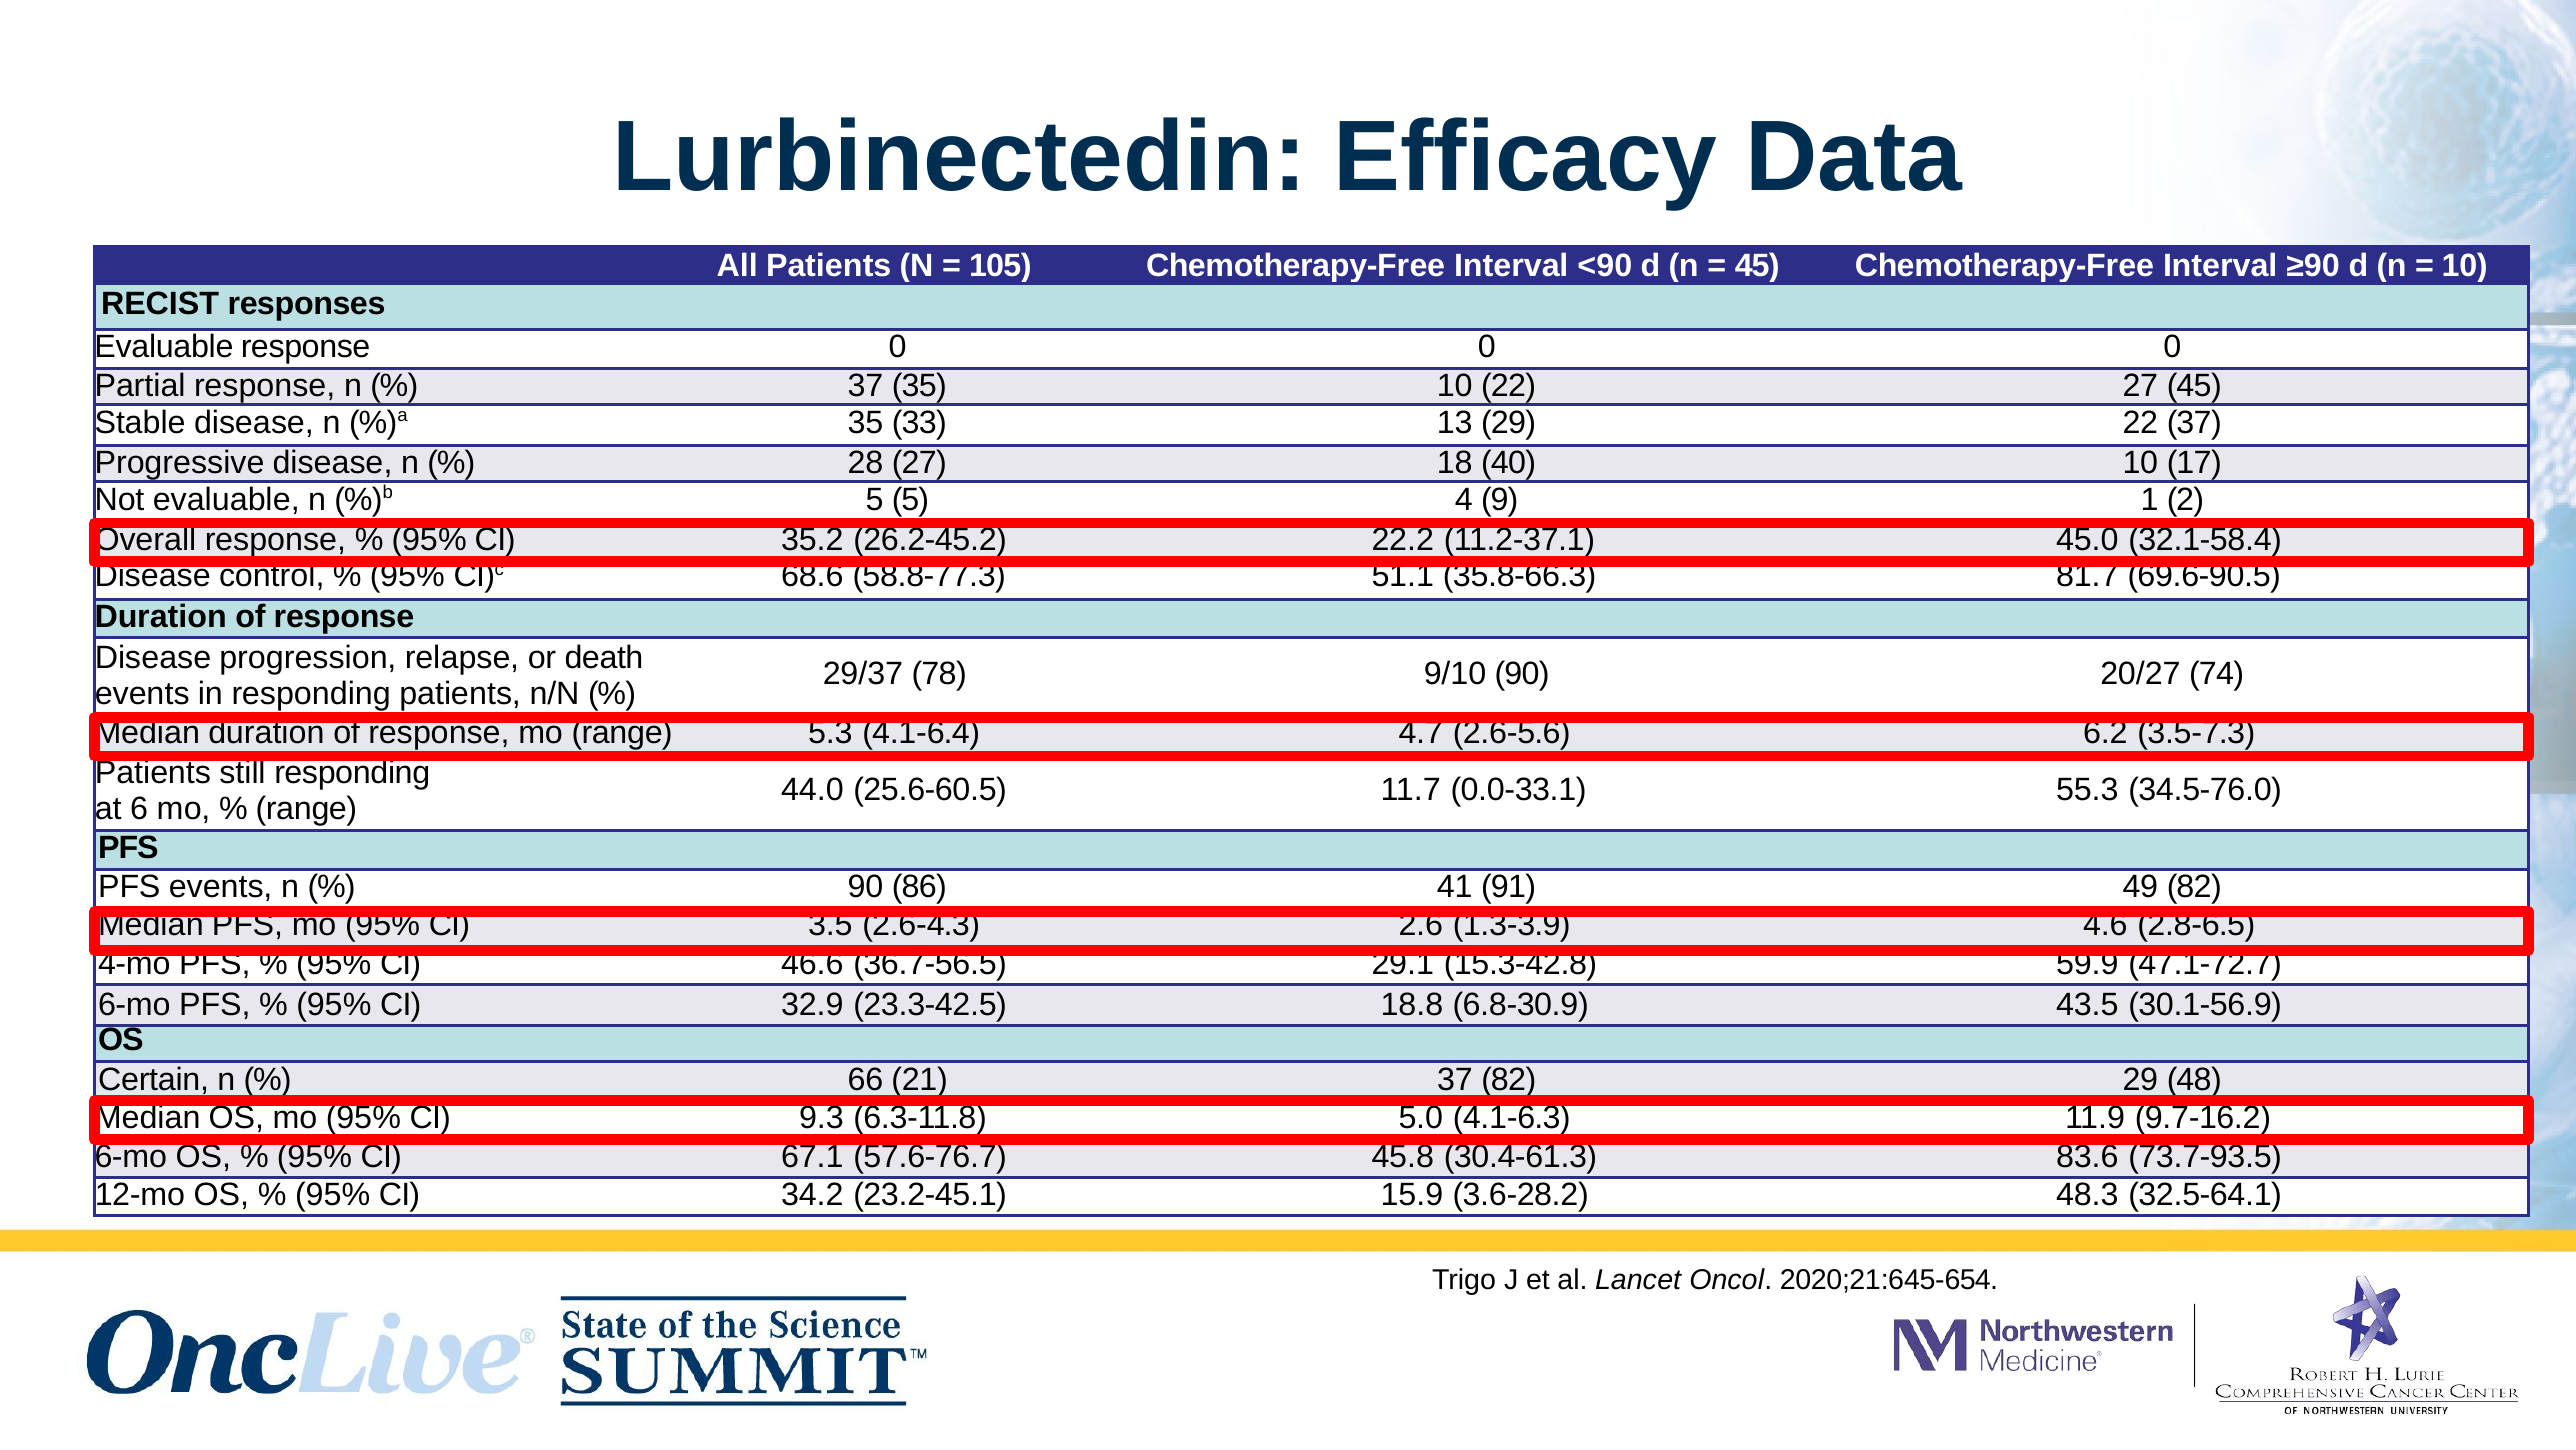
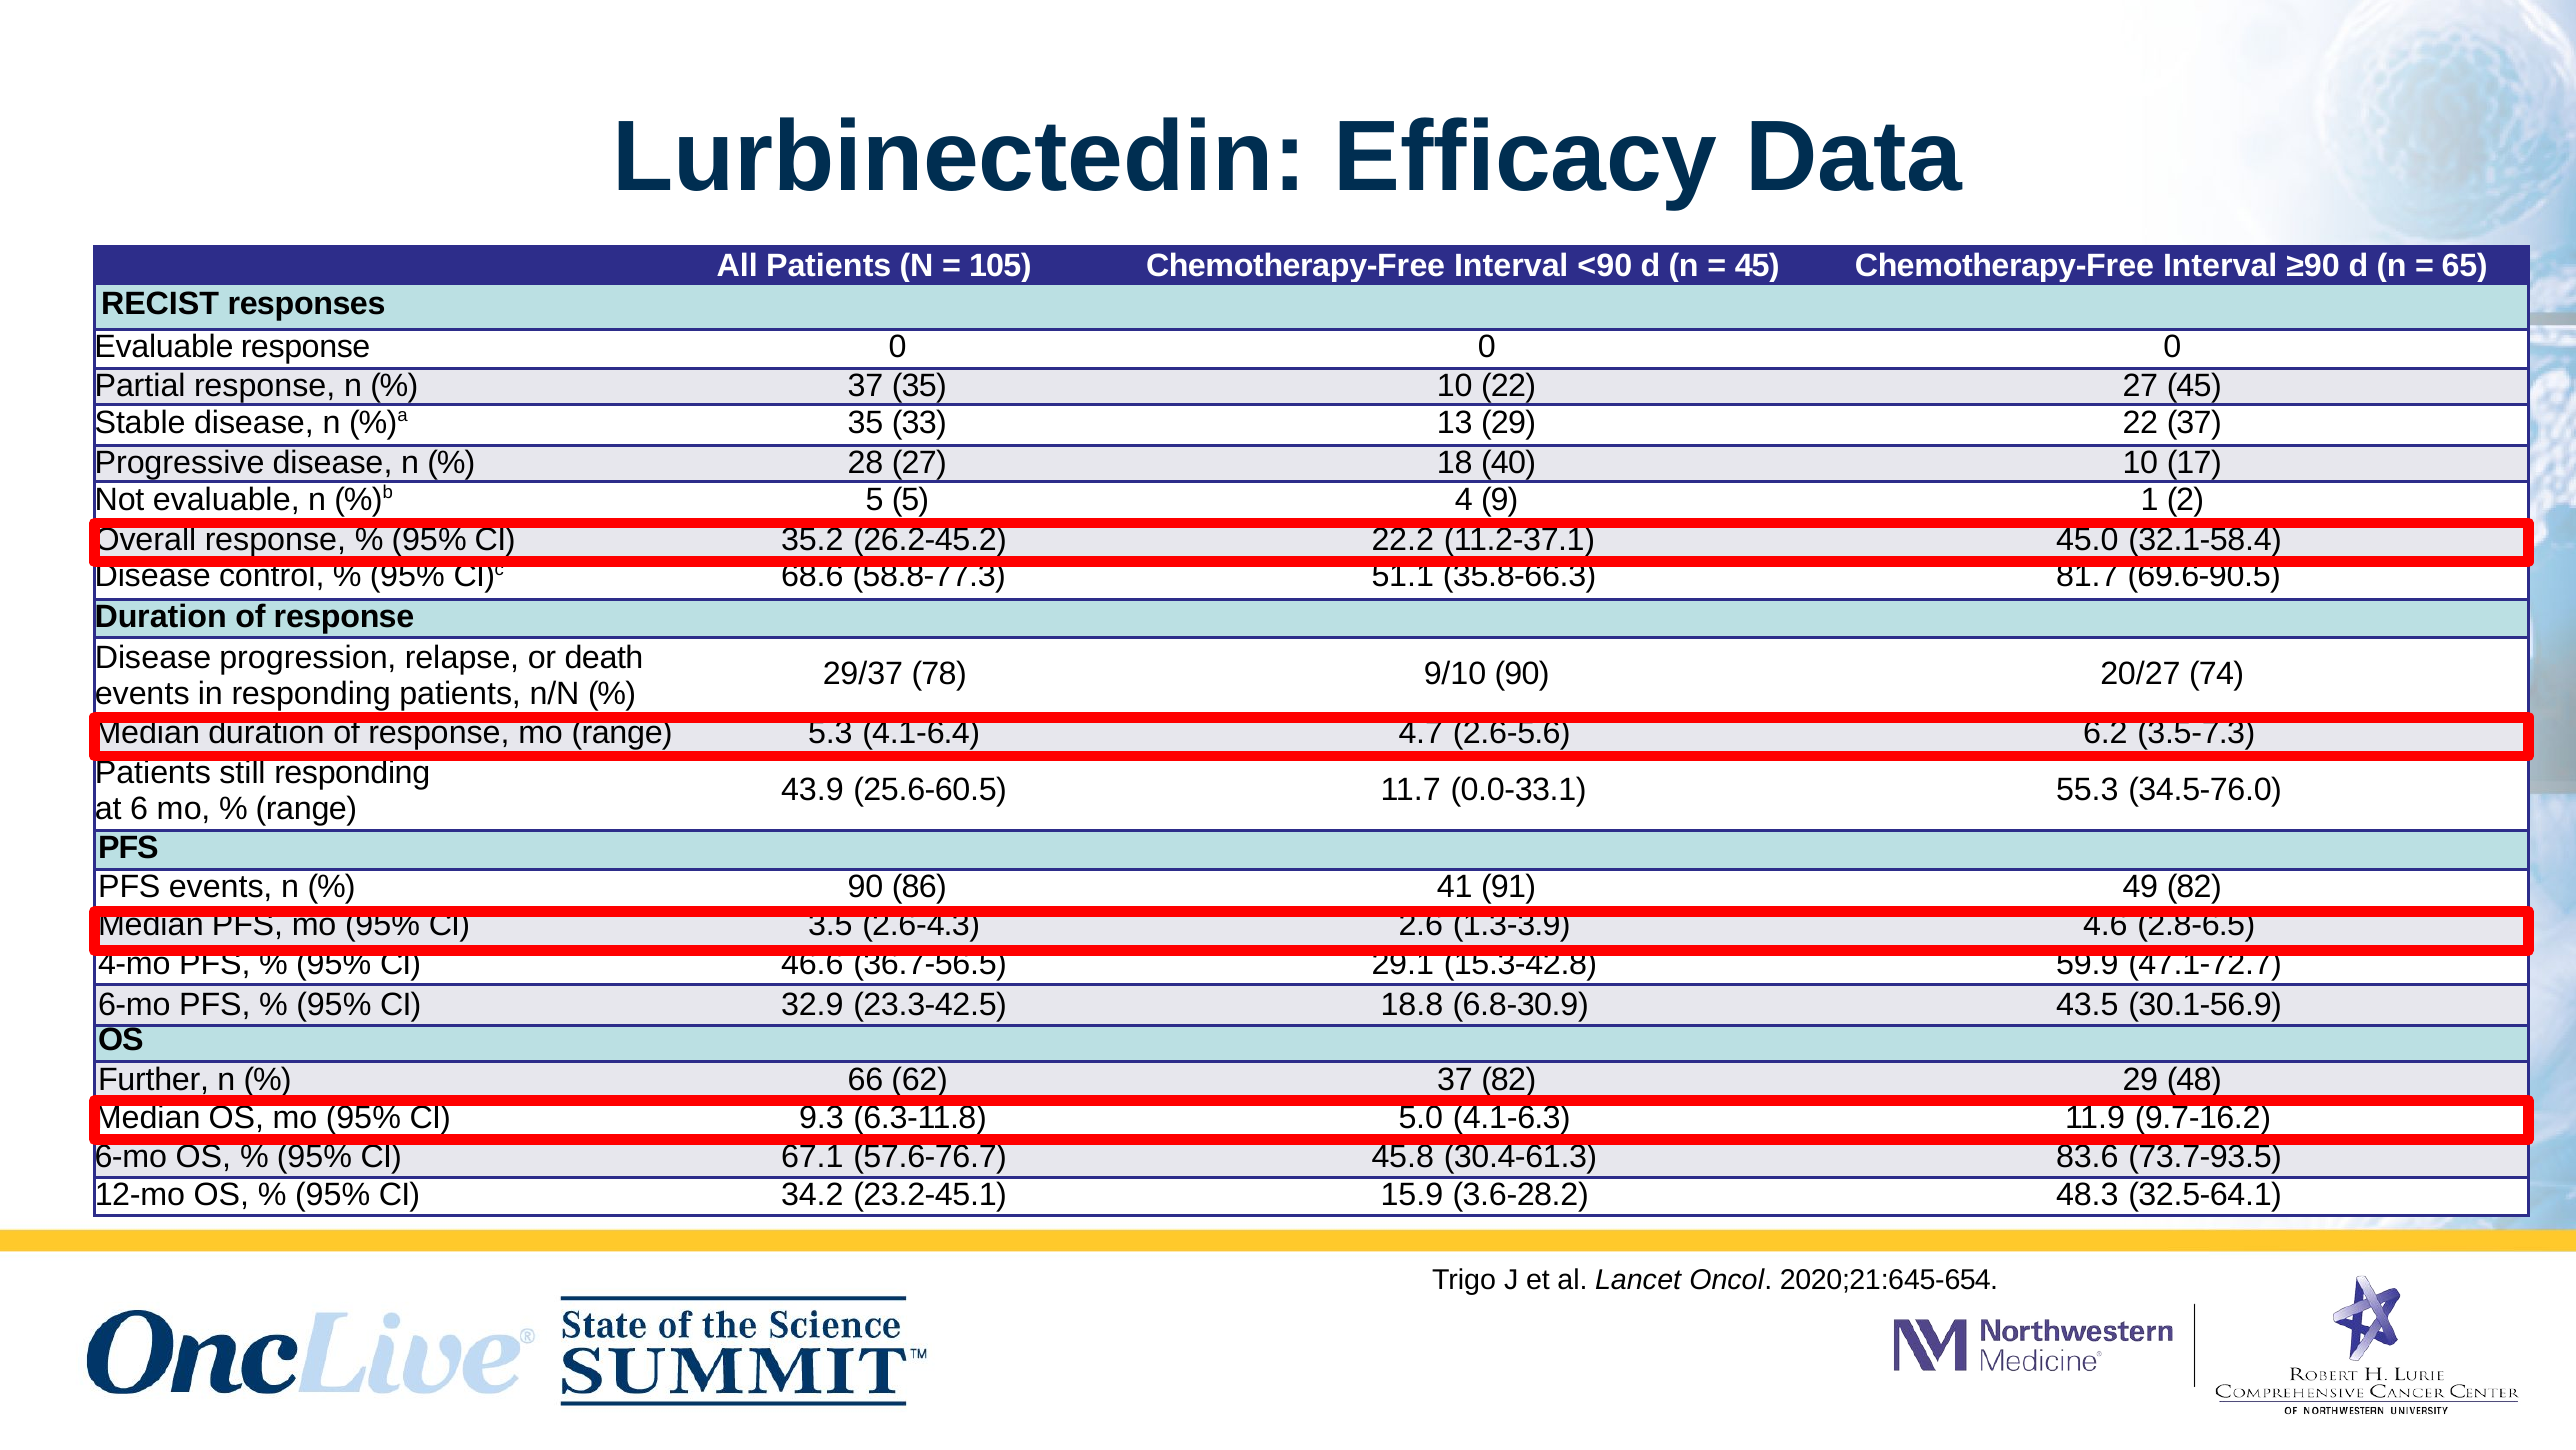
10: 10 -> 65 (2465, 266)
44.0: 44.0 -> 43.9 (812, 790)
Certain: Certain -> Further (154, 1080)
21: 21 -> 62 (920, 1080)
